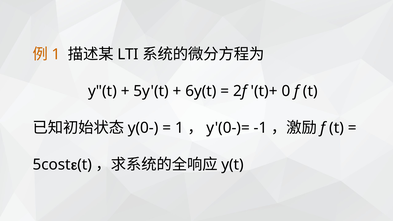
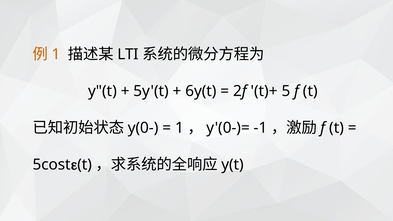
0: 0 -> 5 (286, 91)
